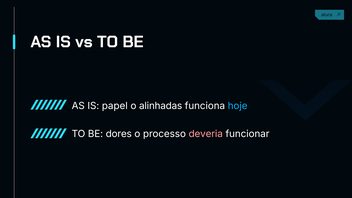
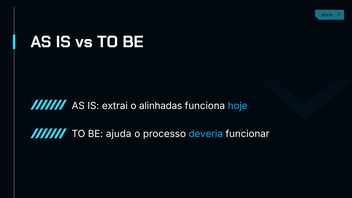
papel: papel -> extrai (115, 106)
dores: dores -> ajuda (119, 134)
deveria colour: pink -> light blue (206, 134)
